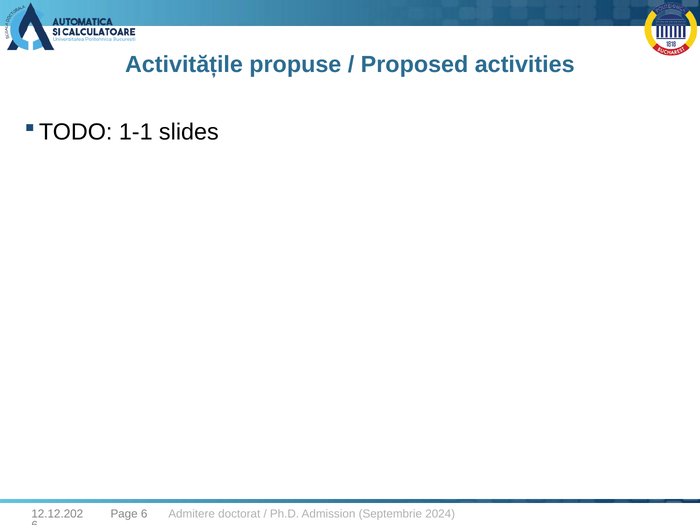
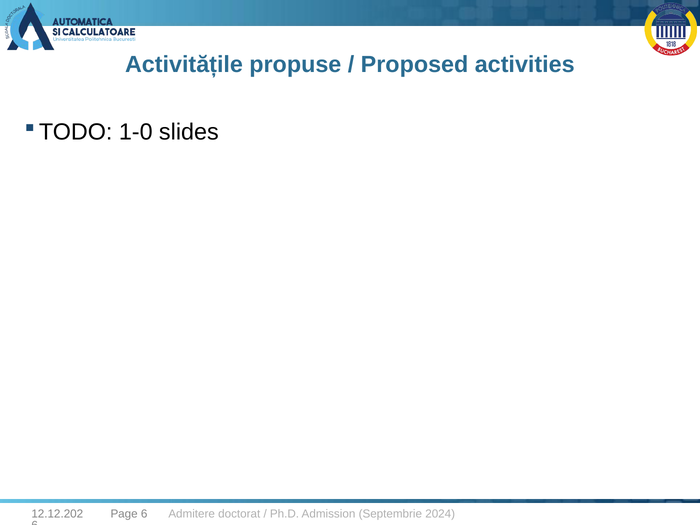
1-1: 1-1 -> 1-0 (136, 132)
